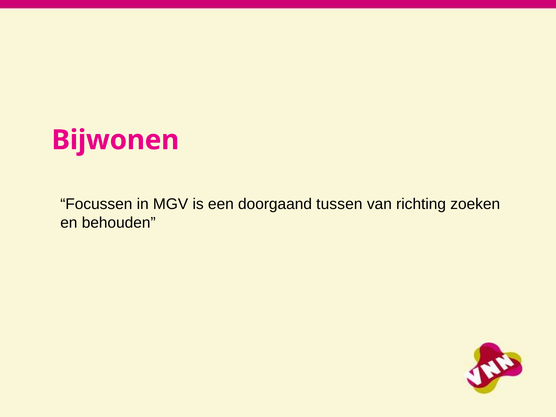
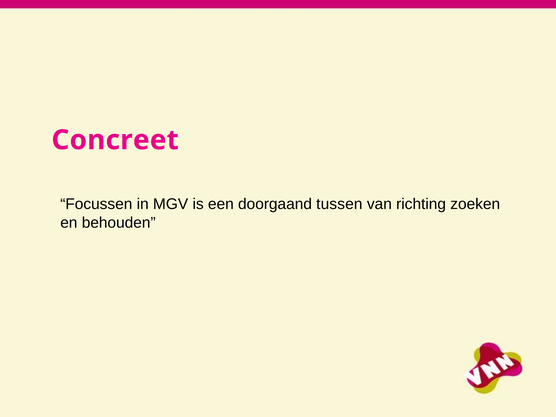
Bijwonen: Bijwonen -> Concreet (115, 140)
